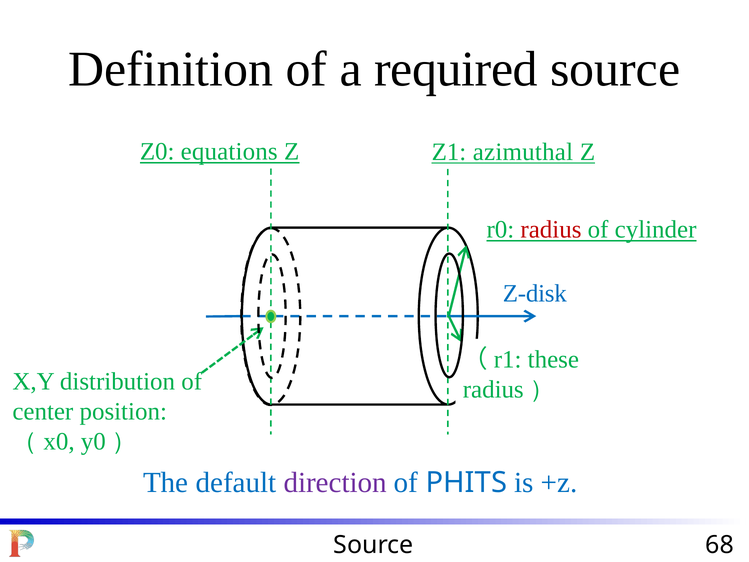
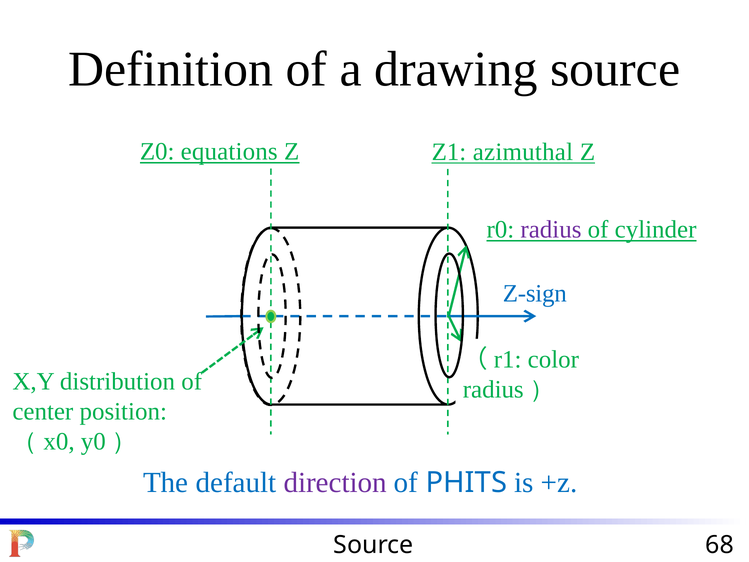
required: required -> drawing (456, 69)
radius colour: red -> purple (551, 230)
Z-disk: Z-disk -> Z-sign (535, 294)
these: these -> color (553, 359)
